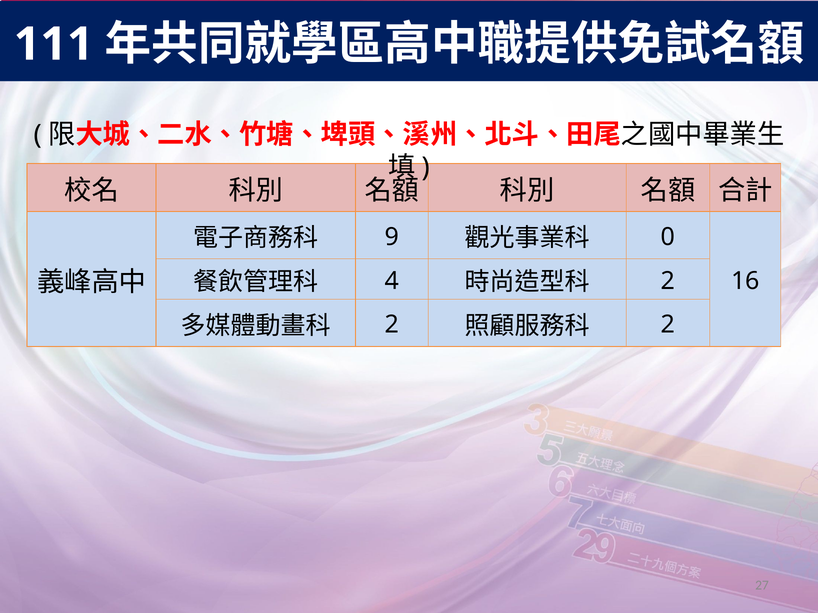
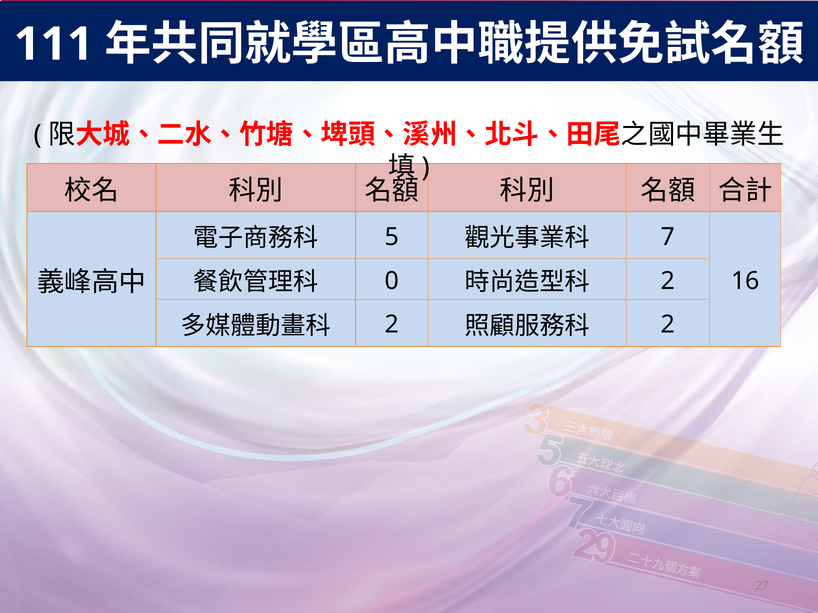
9: 9 -> 5 (392, 237)
0: 0 -> 7 (668, 237)
4: 4 -> 0 (392, 281)
